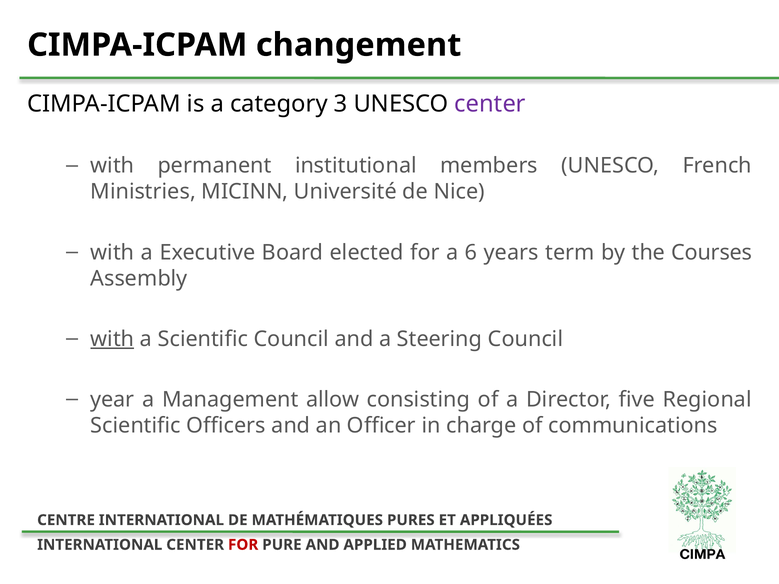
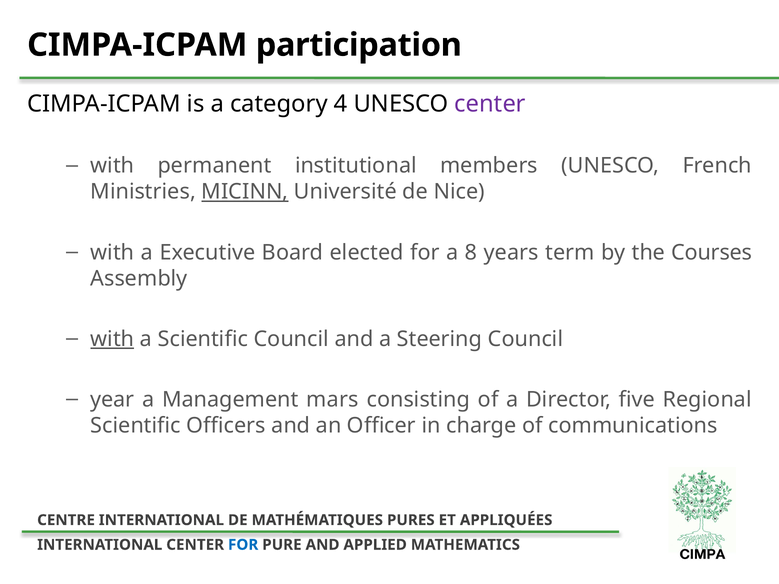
changement: changement -> participation (359, 45)
3: 3 -> 4 (341, 104)
MICINN underline: none -> present (245, 192)
6: 6 -> 8 (471, 253)
allow: allow -> mars (333, 400)
FOR colour: red -> blue (243, 545)
